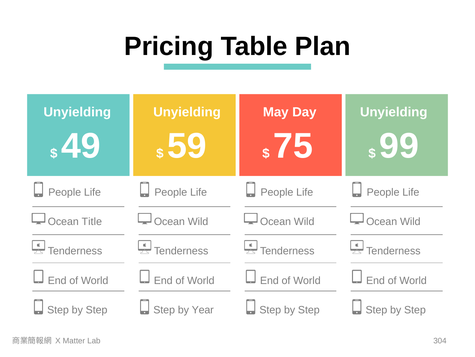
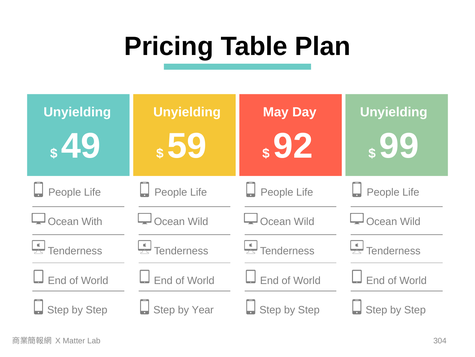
75: 75 -> 92 (293, 146)
Title: Title -> With (92, 221)
